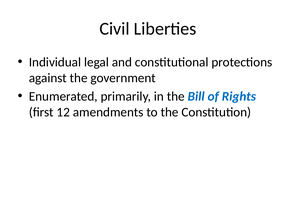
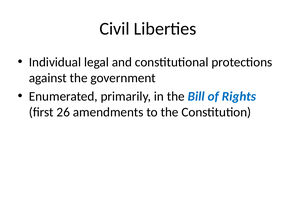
12: 12 -> 26 (63, 112)
